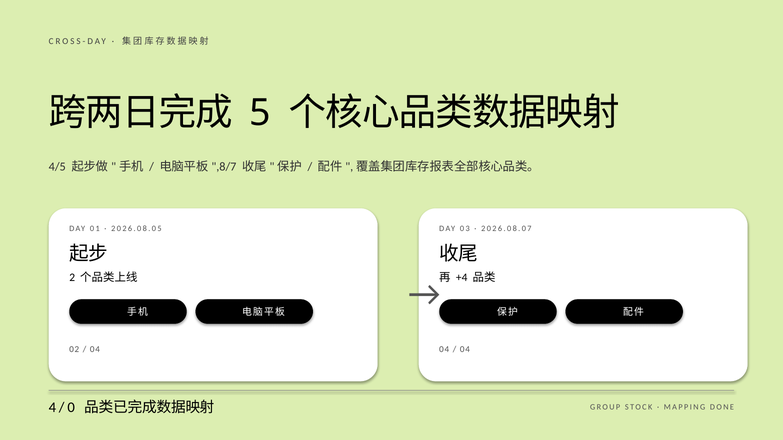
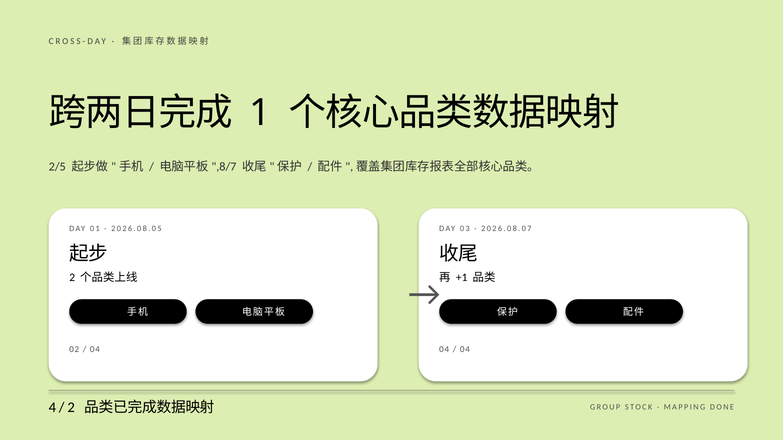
5: 5 -> 1 (260, 113)
4/5: 4/5 -> 2/5 (57, 167)
+4: +4 -> +1 (462, 278)
0: 0 -> 2 (71, 408)
